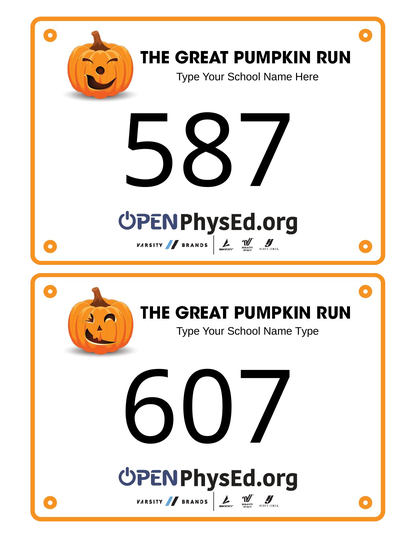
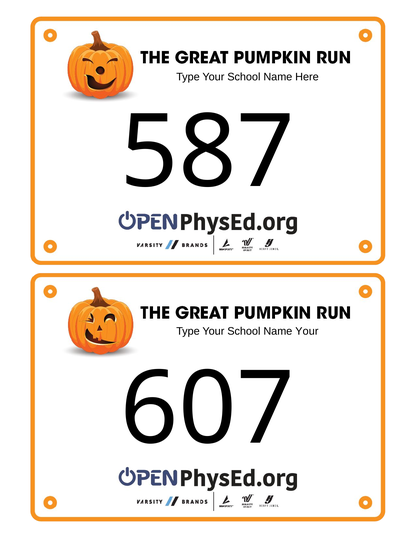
Name Type: Type -> Your (307, 331)
